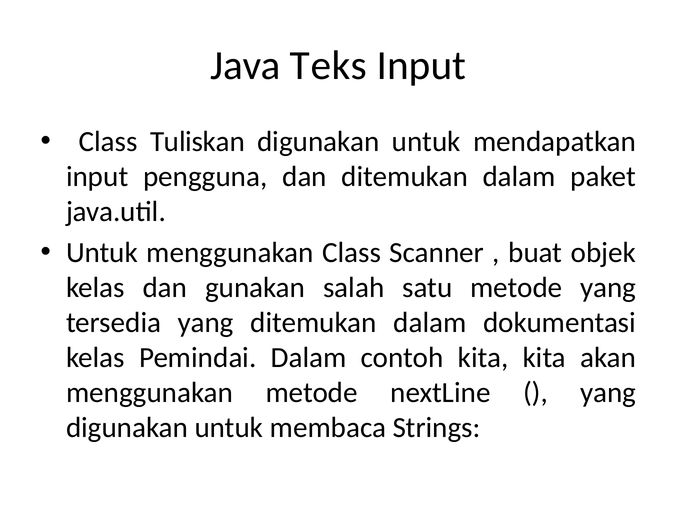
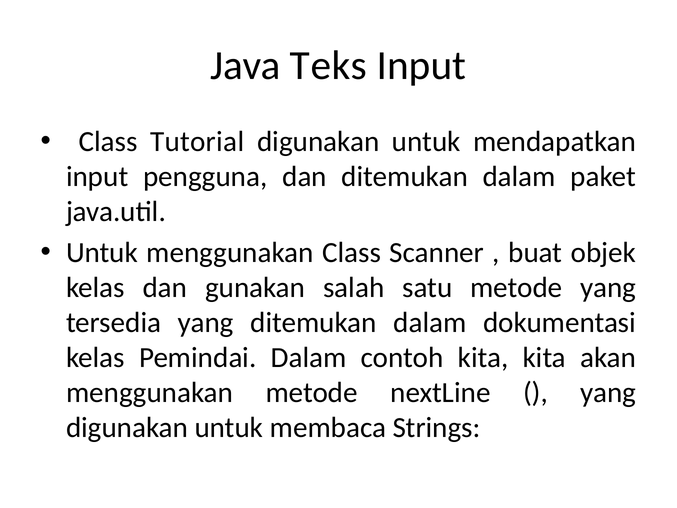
Tuliskan: Tuliskan -> Tutorial (197, 141)
